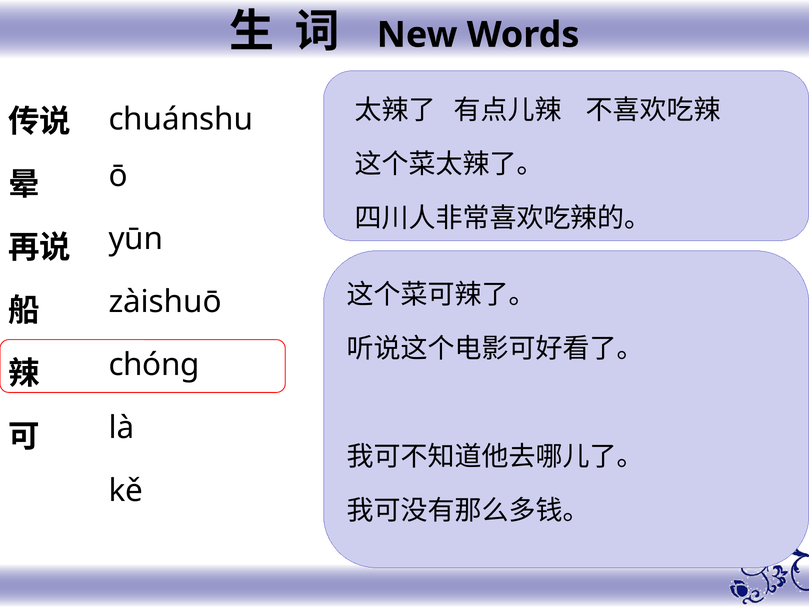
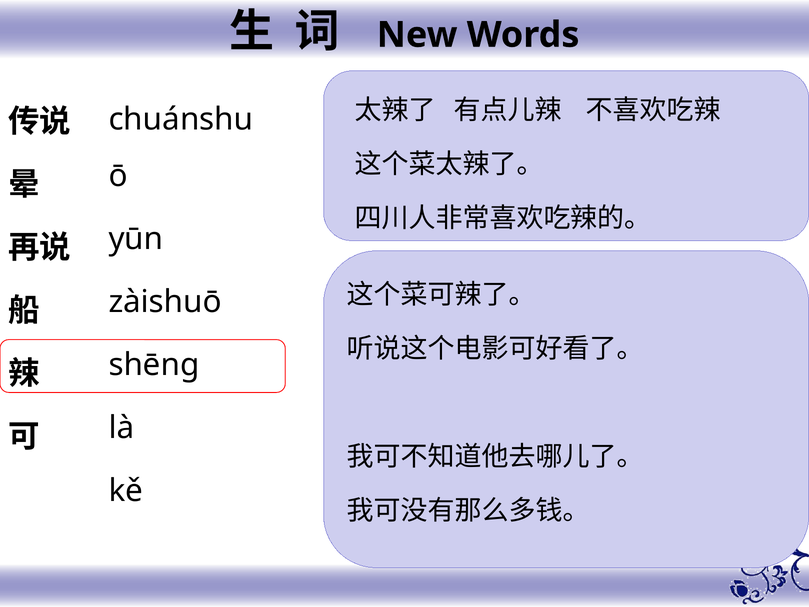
chóng: chóng -> shēng (154, 365)
